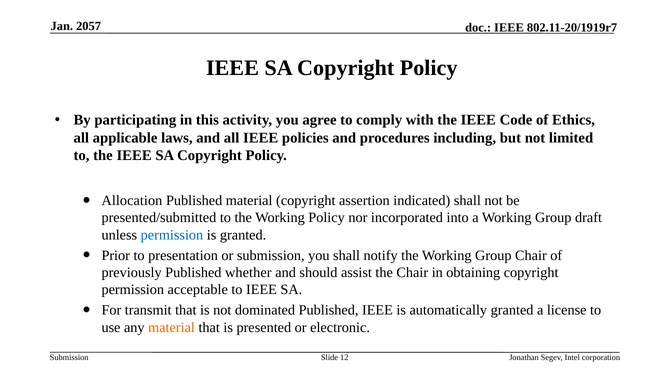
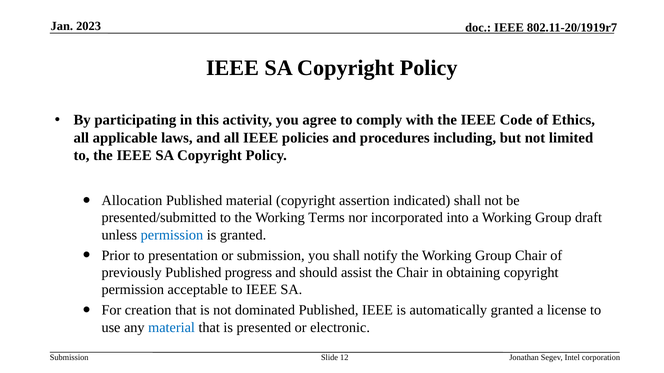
2057: 2057 -> 2023 (89, 26)
Working Policy: Policy -> Terms (327, 218)
whether: whether -> progress (248, 273)
transmit: transmit -> creation (148, 311)
material colour: orange -> blue (172, 328)
